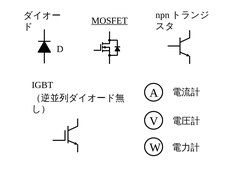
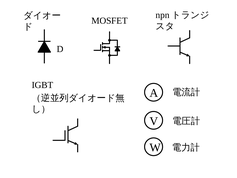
MOSFET underline: present -> none (110, 21)
